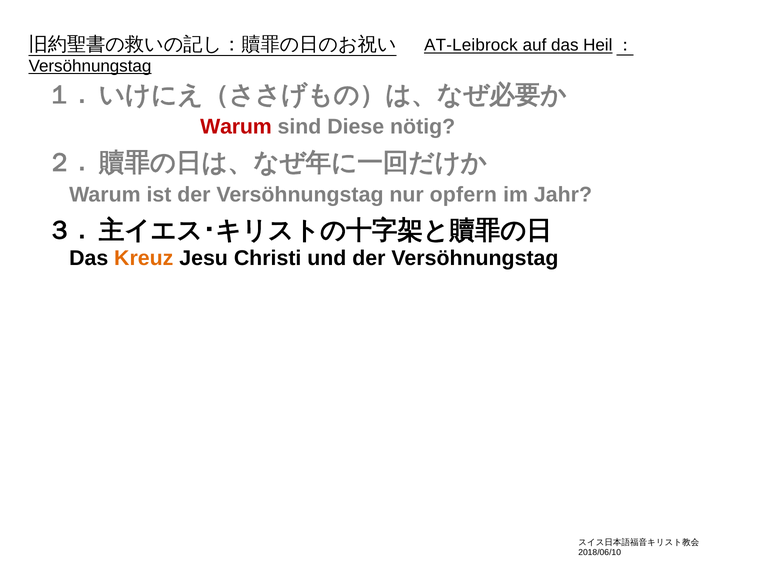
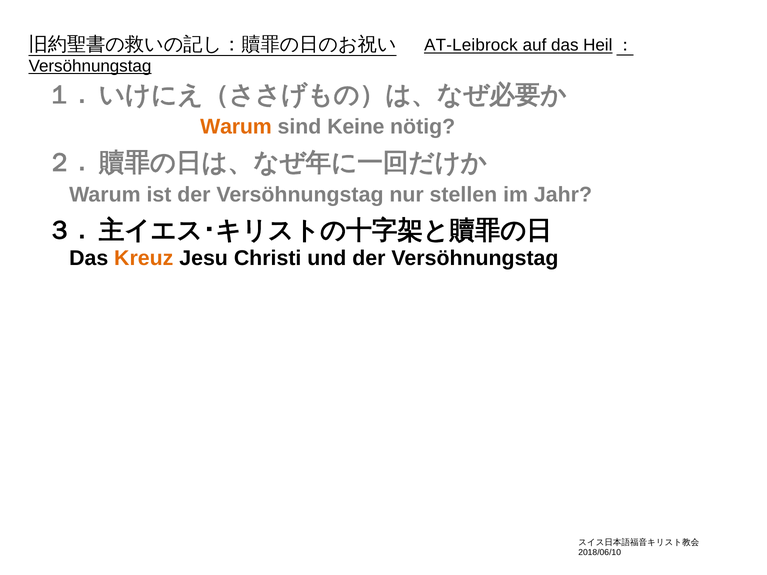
Warum colour: red -> orange (236, 127)
Diese: Diese -> Keine (356, 127)
opfern: opfern -> stellen (463, 195)
